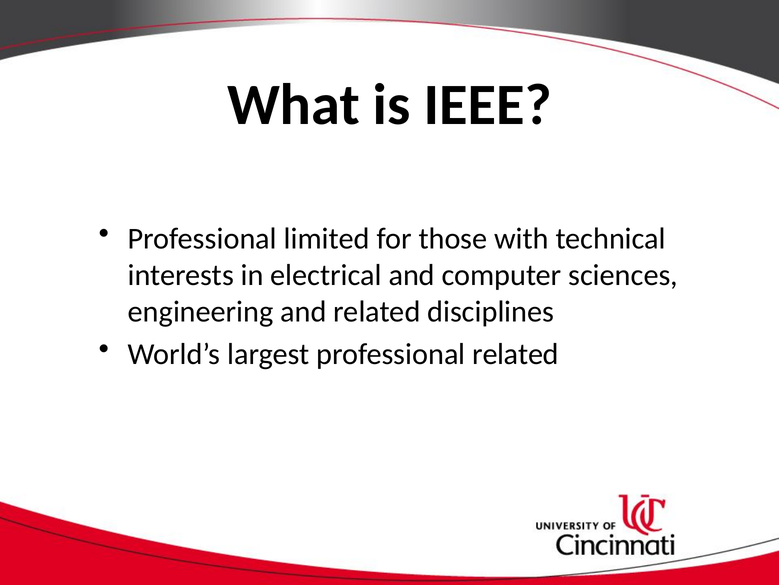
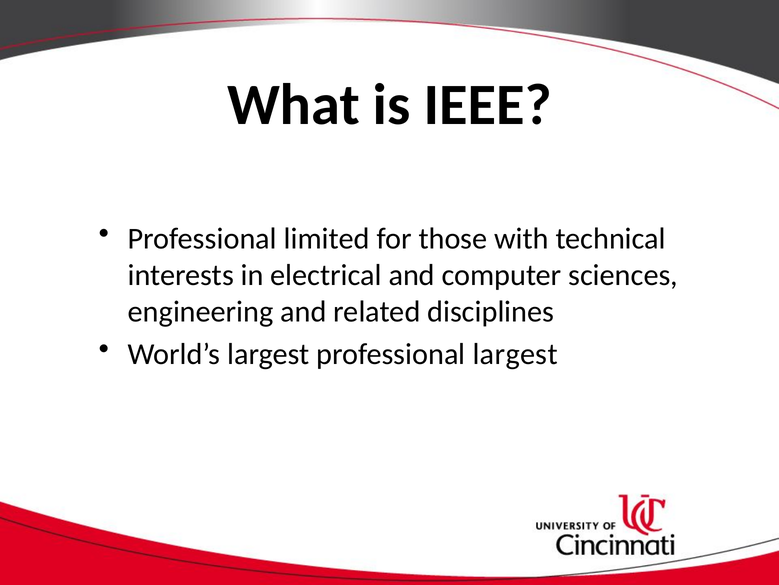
professional related: related -> largest (515, 354)
